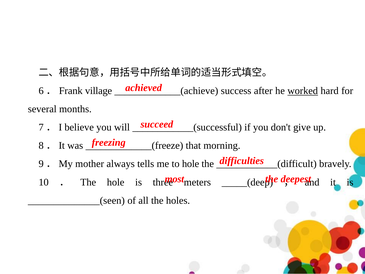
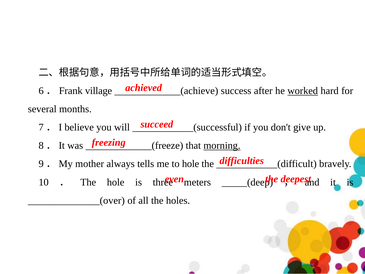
morning underline: none -> present (222, 145)
most: most -> even (174, 179)
______________(seen: ______________(seen -> ______________(over (76, 200)
